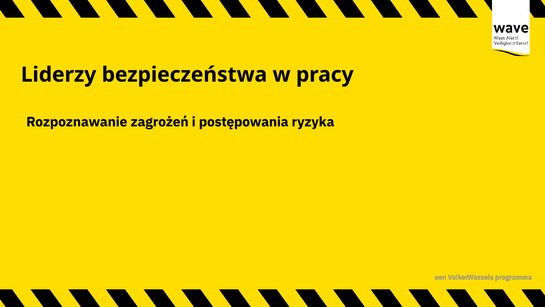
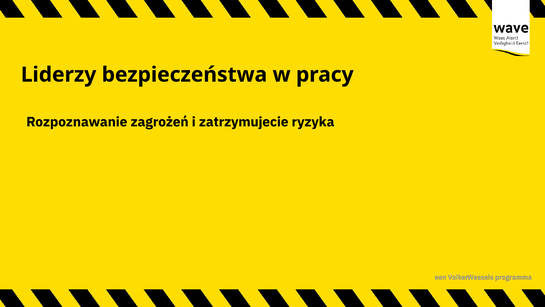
postępowania: postępowania -> zatrzymujecie (244, 122)
